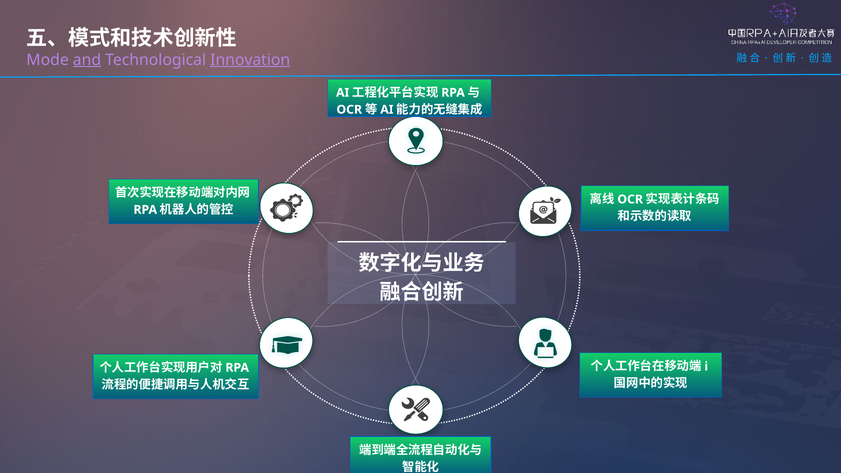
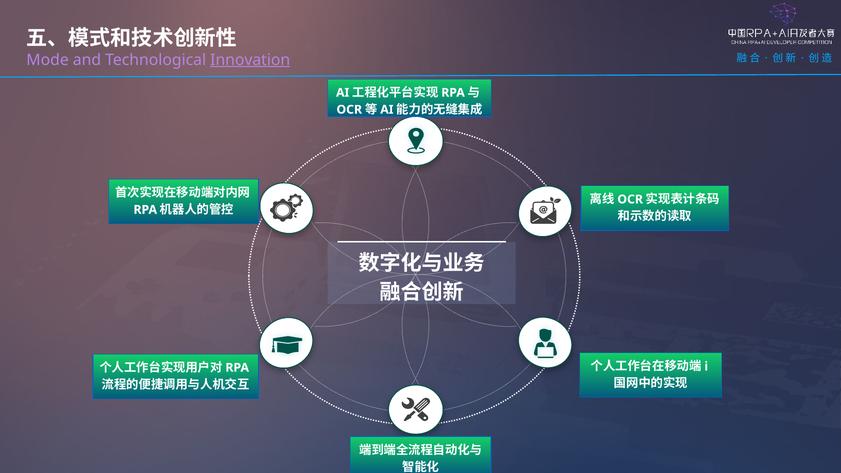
and underline: present -> none (87, 60)
